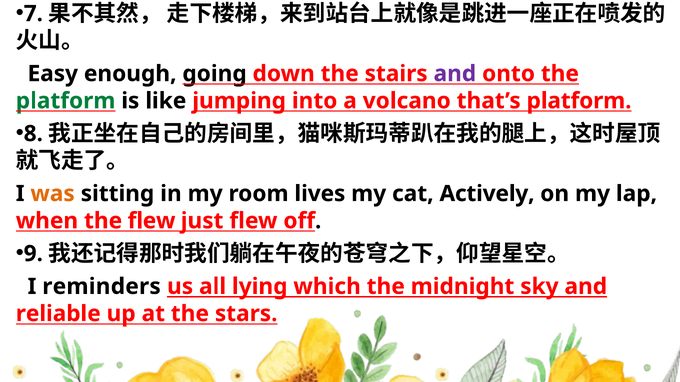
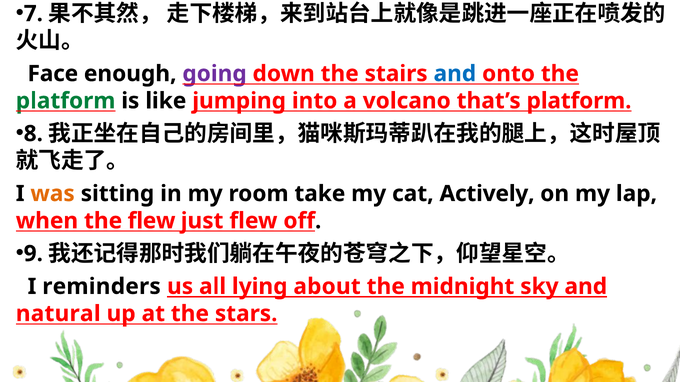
Easy: Easy -> Face (53, 74)
going colour: black -> purple (215, 74)
and colour: purple -> blue (455, 74)
lives: lives -> take (320, 194)
which: which -> about (327, 287)
reliable: reliable -> natural (58, 314)
